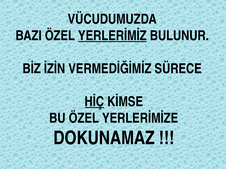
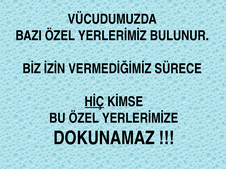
YERLERİMİZ underline: present -> none (112, 36)
